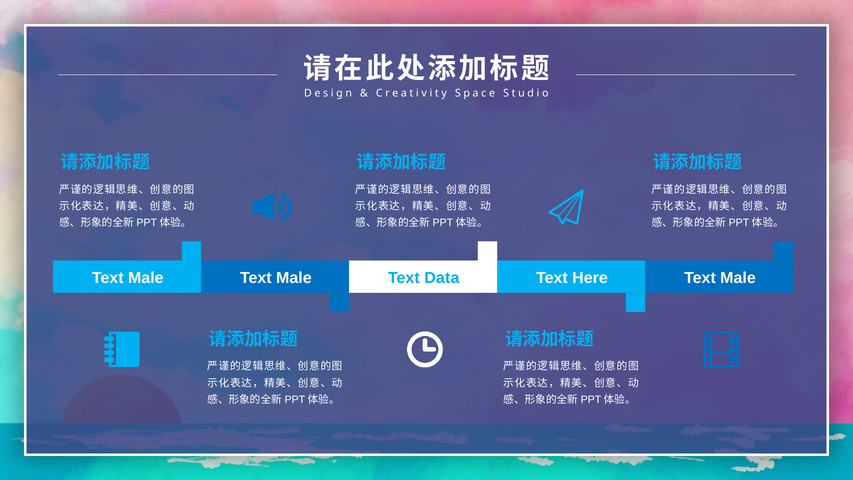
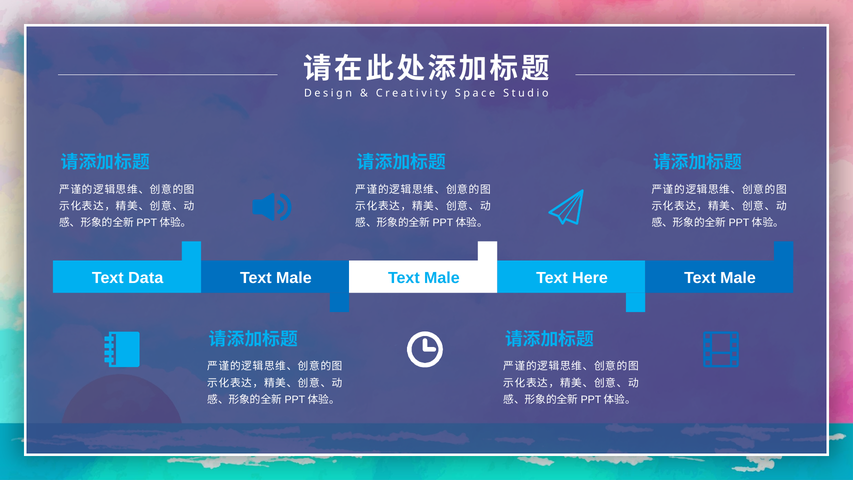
Male: Male -> Data (146, 278)
Data: Data -> Male (442, 278)
